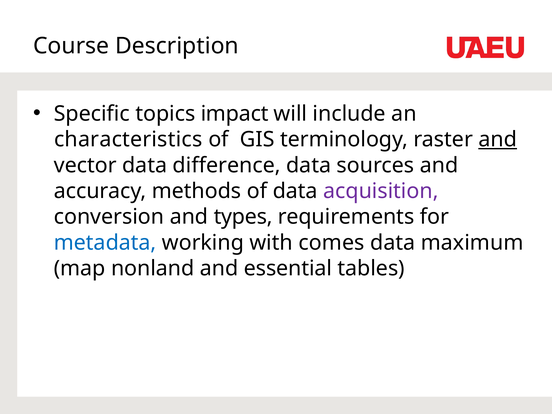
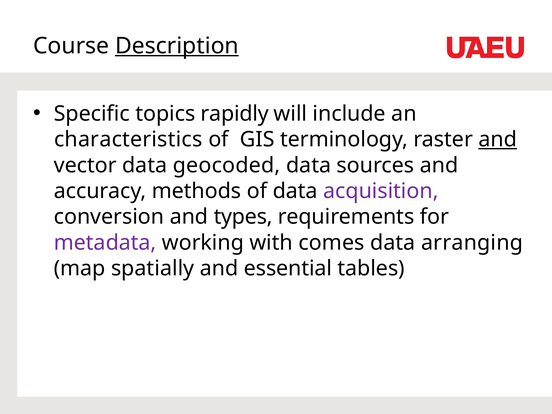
Description underline: none -> present (177, 46)
impact: impact -> rapidly (235, 114)
difference: difference -> geocoded (227, 165)
metadata colour: blue -> purple (105, 243)
maximum: maximum -> arranging (472, 243)
nonland: nonland -> spatially (153, 268)
